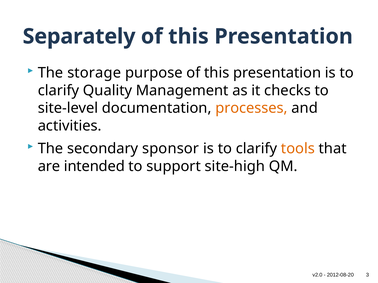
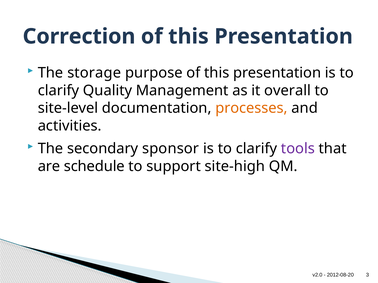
Separately: Separately -> Correction (79, 36)
checks: checks -> overall (288, 91)
tools colour: orange -> purple (298, 149)
intended: intended -> schedule (94, 166)
